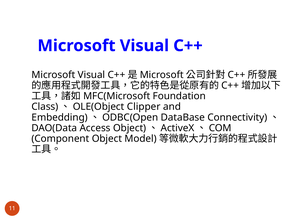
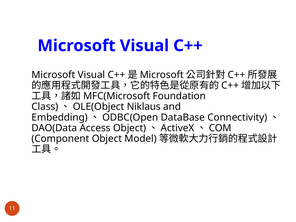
Clipper: Clipper -> Niklaus (144, 107)
